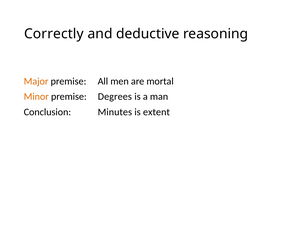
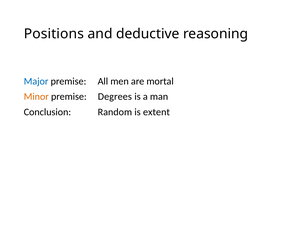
Correctly: Correctly -> Positions (54, 34)
Major colour: orange -> blue (36, 82)
Minutes: Minutes -> Random (115, 112)
